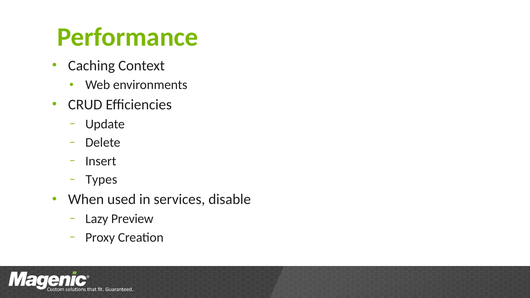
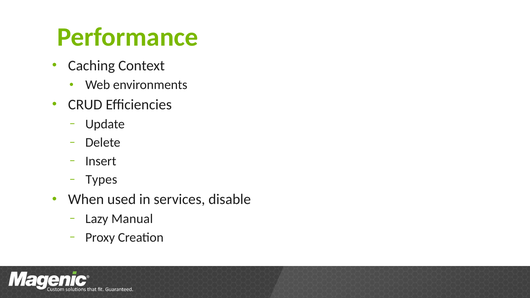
Preview: Preview -> Manual (132, 219)
